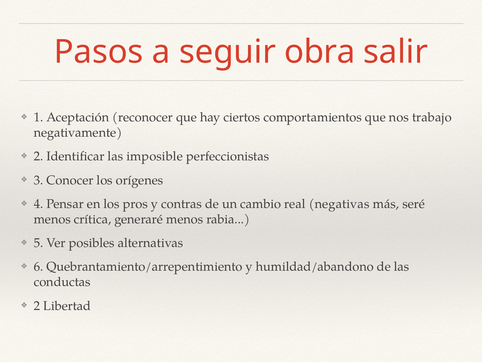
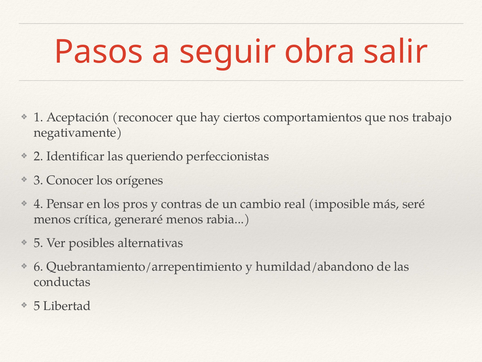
imposible: imposible -> queriendo (155, 156)
negativas: negativas -> imposible (339, 204)
2: 2 -> 5 (37, 305)
